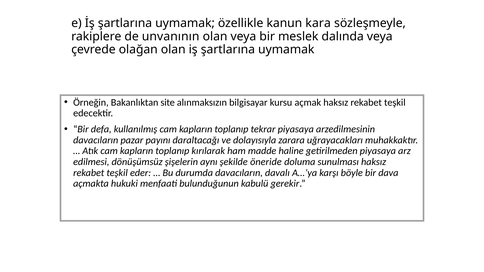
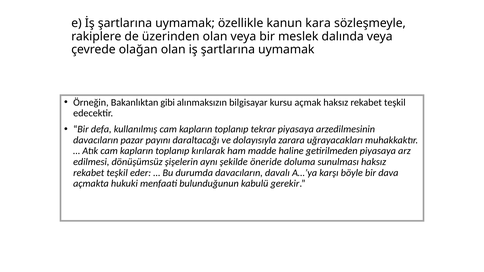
unvanının: unvanının -> üzerinden (171, 36)
site: site -> gibi (168, 102)
